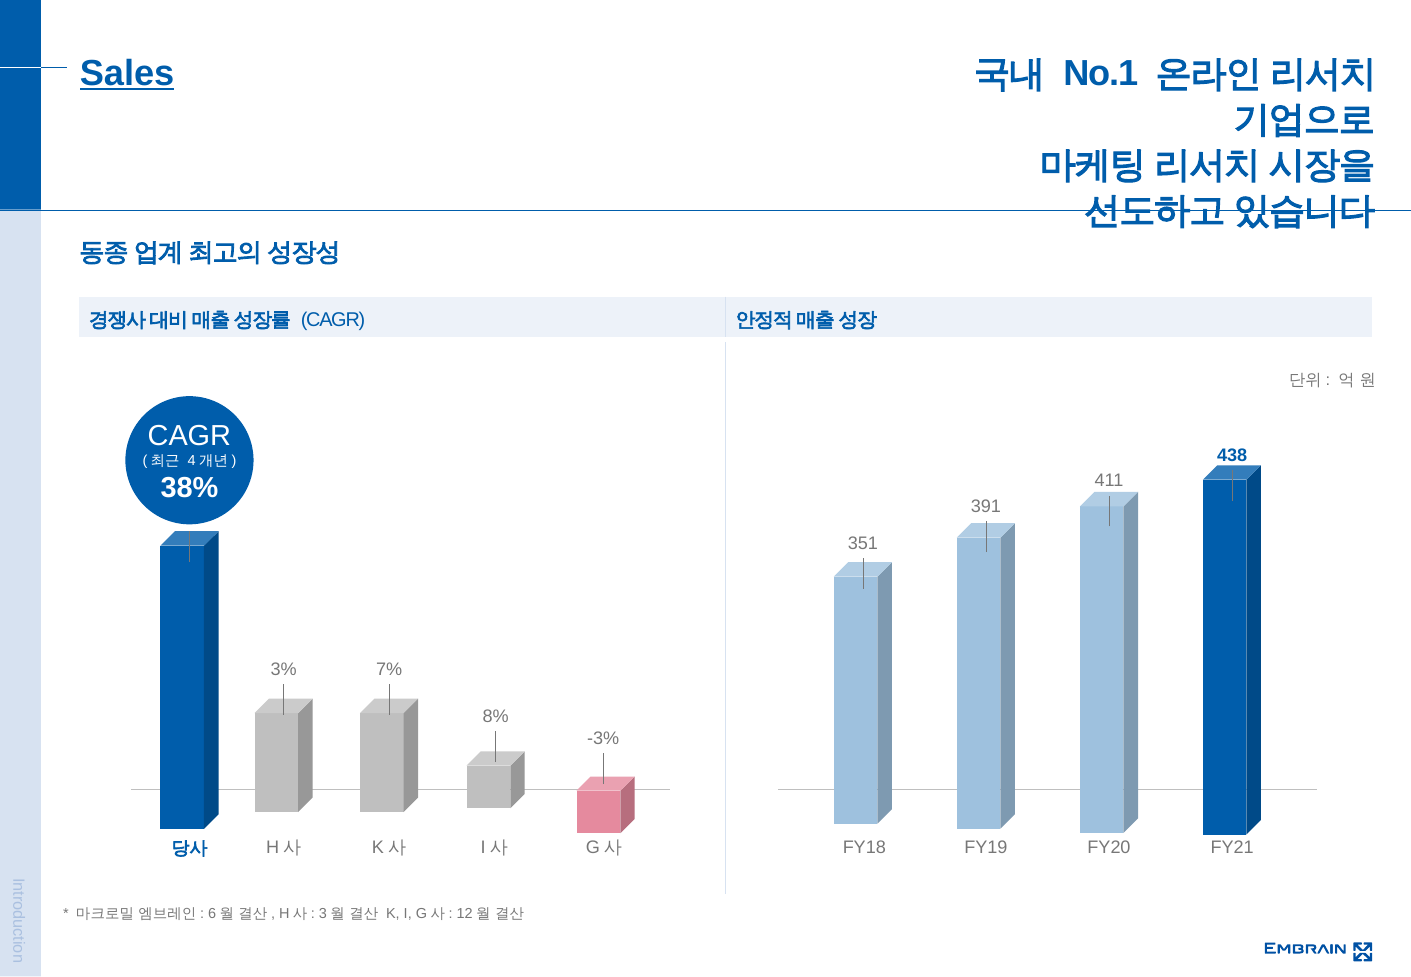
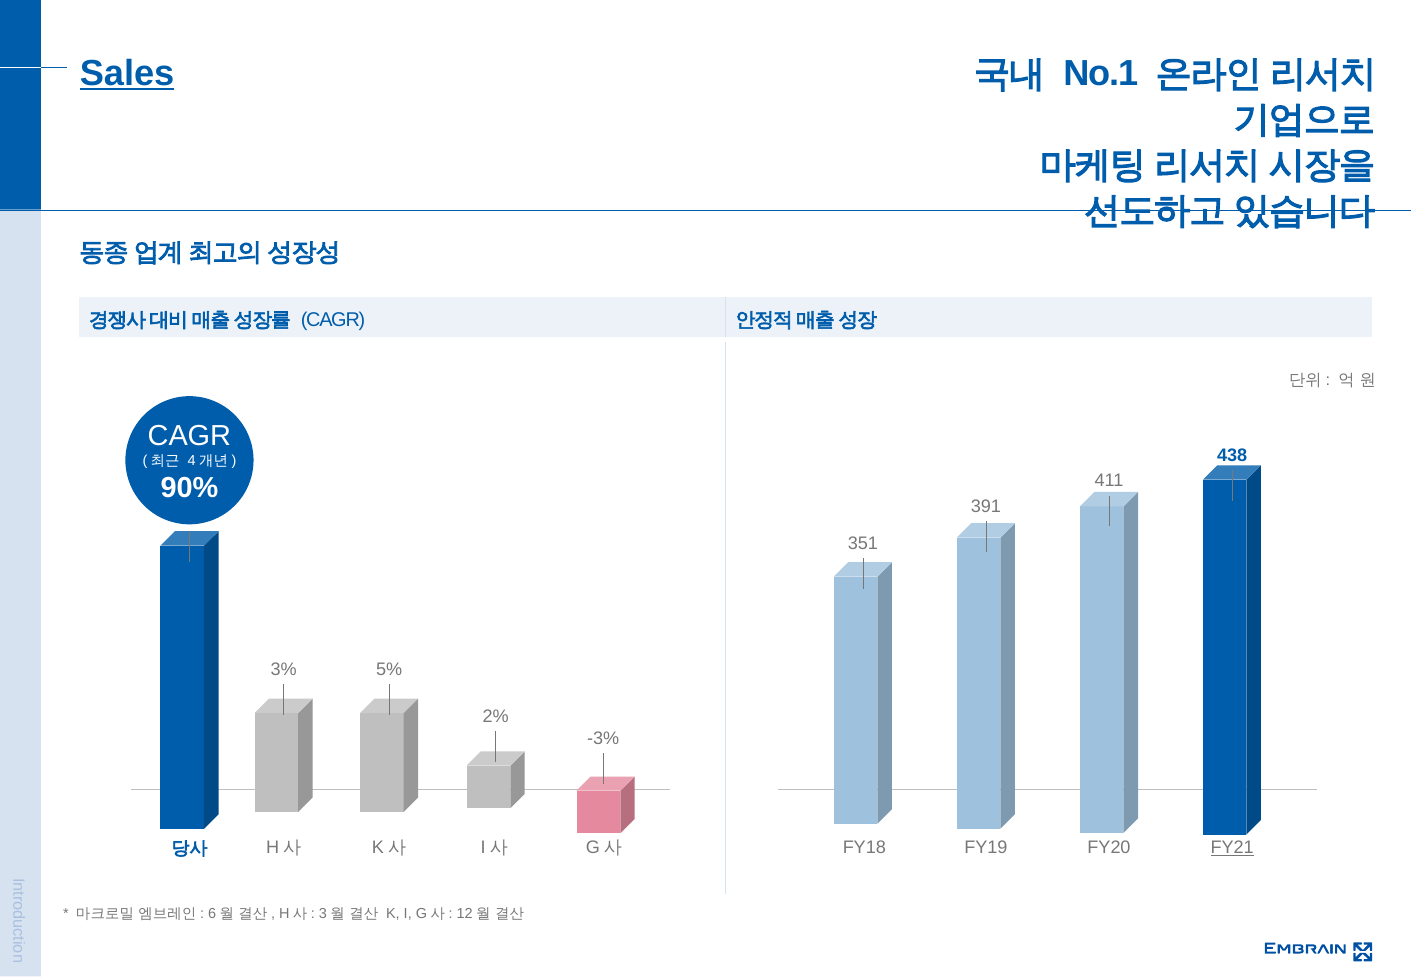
38%: 38% -> 90% (189, 488)
7%: 7% -> 5% (389, 670)
8%: 8% -> 2% (496, 717)
FY21 underline: none -> present (1232, 848)
